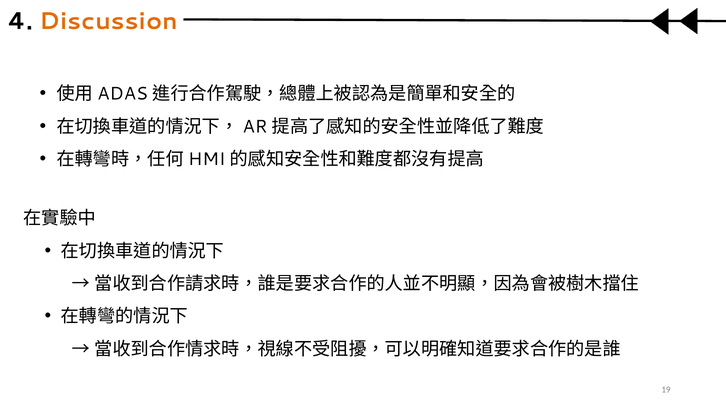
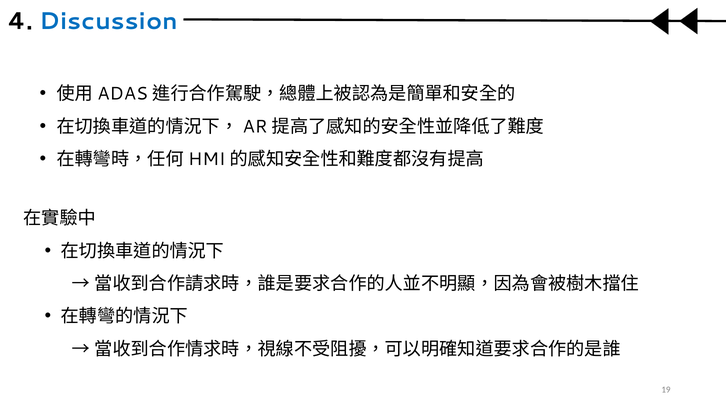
Discussion colour: orange -> blue (109, 21)
